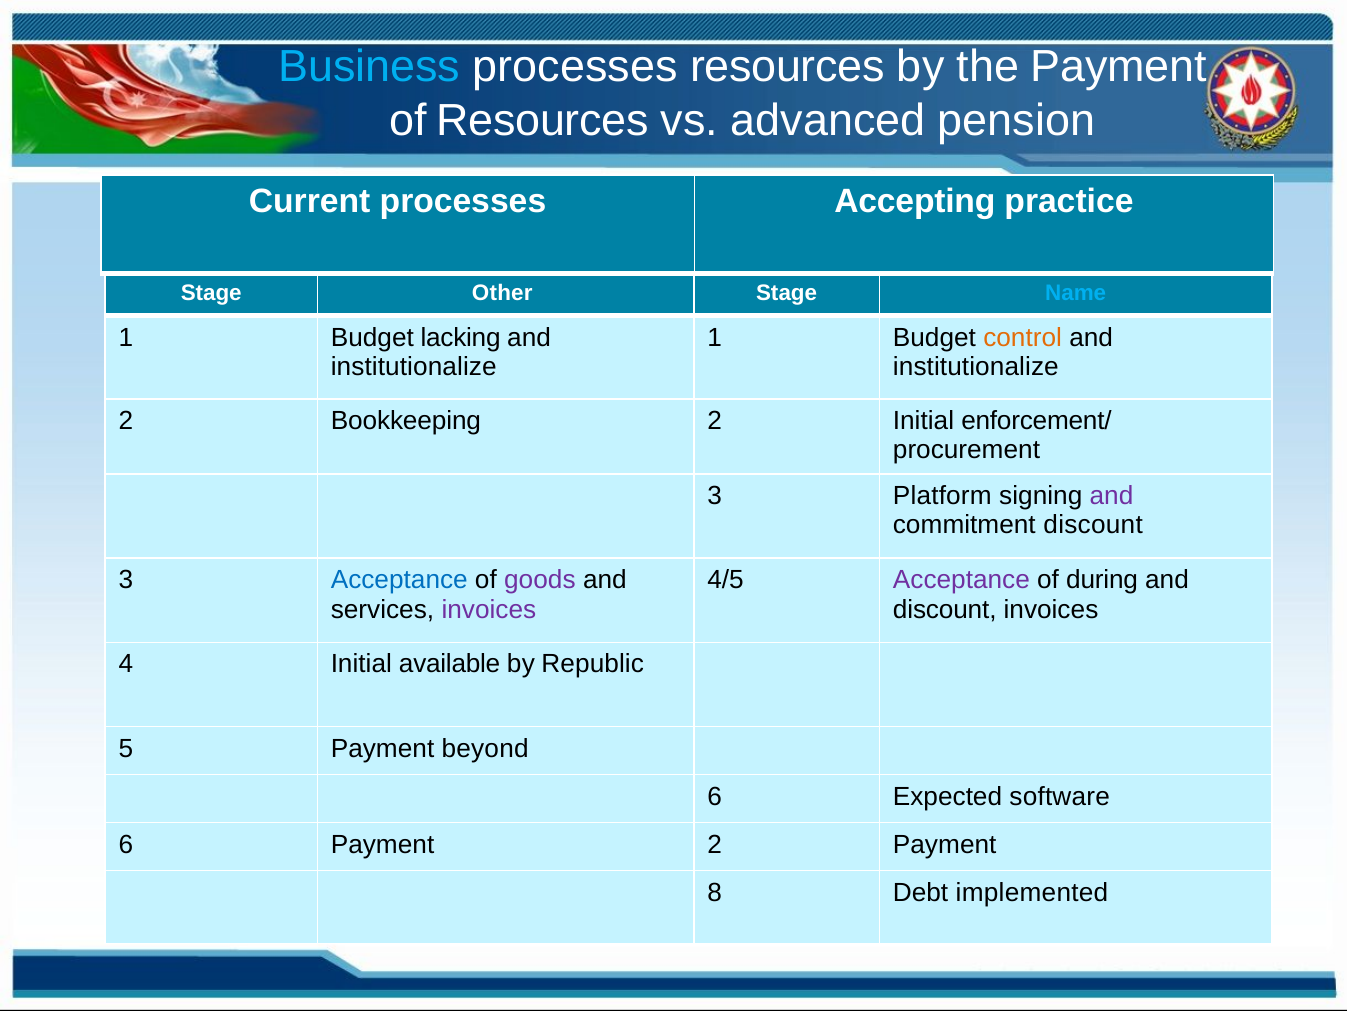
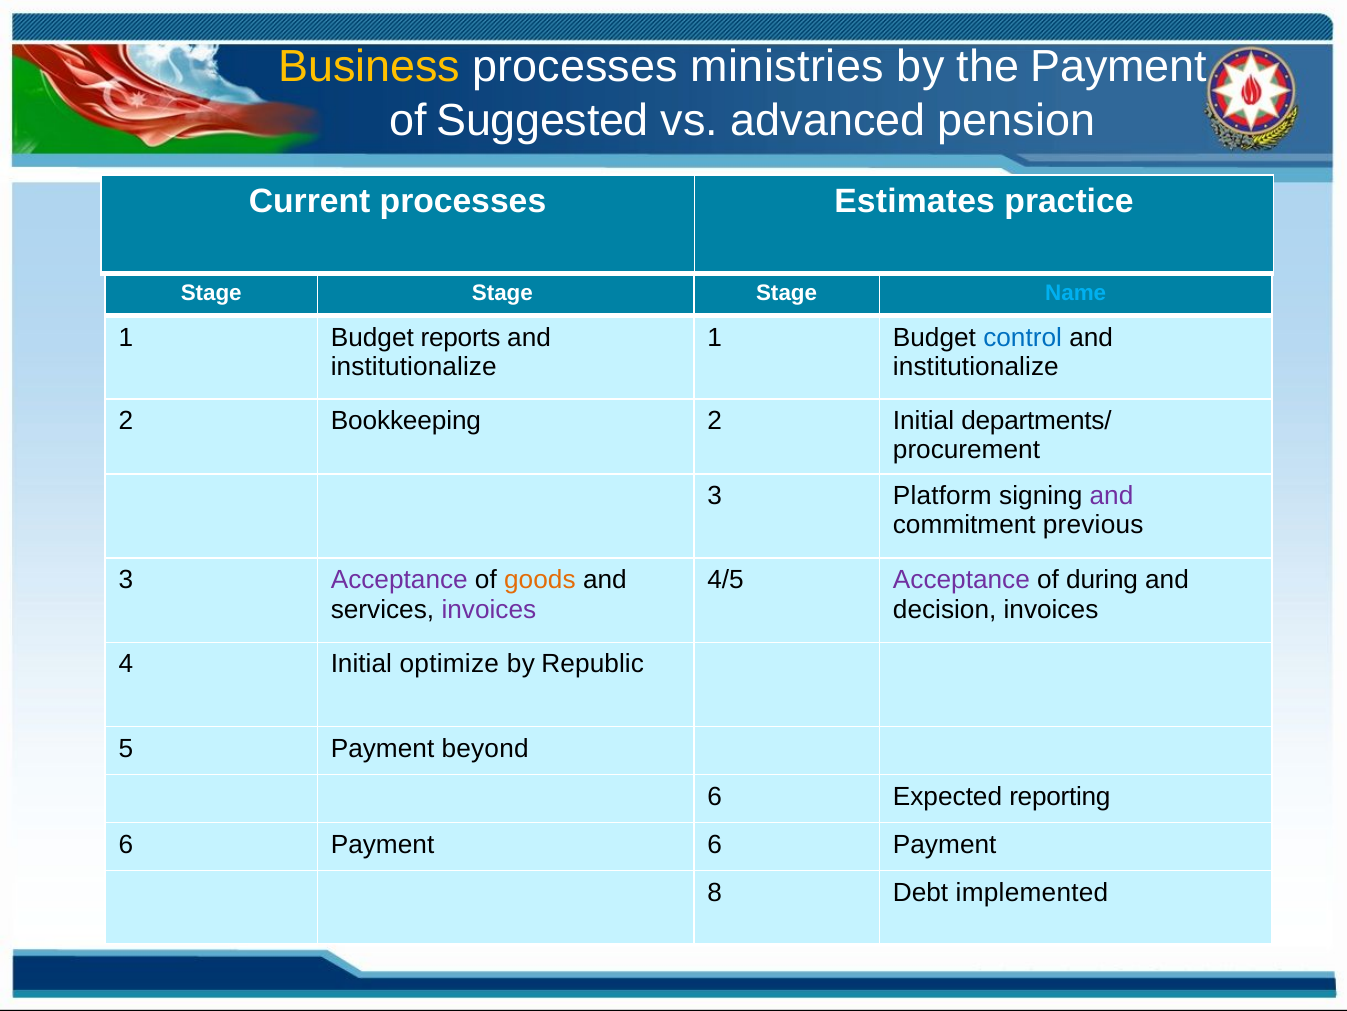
Business colour: light blue -> yellow (369, 67)
processes resources: resources -> ministries (787, 67)
of Resources: Resources -> Suggested (543, 121)
Accepting: Accepting -> Estimates (915, 201)
Other: Other -> Stage (502, 293)
lacking: lacking -> reports (461, 337)
control colour: orange -> blue (1023, 337)
enforcement/: enforcement/ -> departments/ (1036, 420)
commitment discount: discount -> previous (1093, 525)
Acceptance colour: blue -> purple (399, 580)
goods colour: purple -> orange (540, 580)
discount: discount -> decision (945, 609)
available: available -> optimize (449, 664)
software: software -> reporting (1060, 796)
Payment 2: 2 -> 6 (715, 844)
